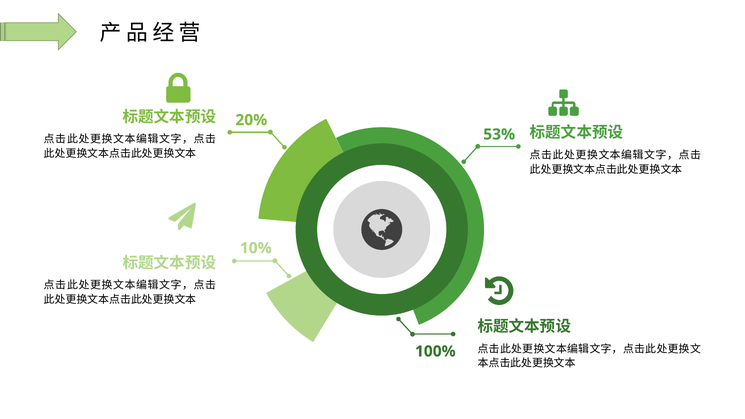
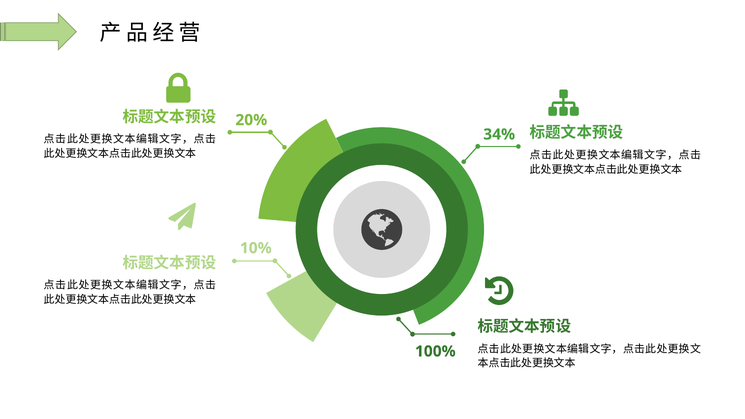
53%: 53% -> 34% (499, 134)
